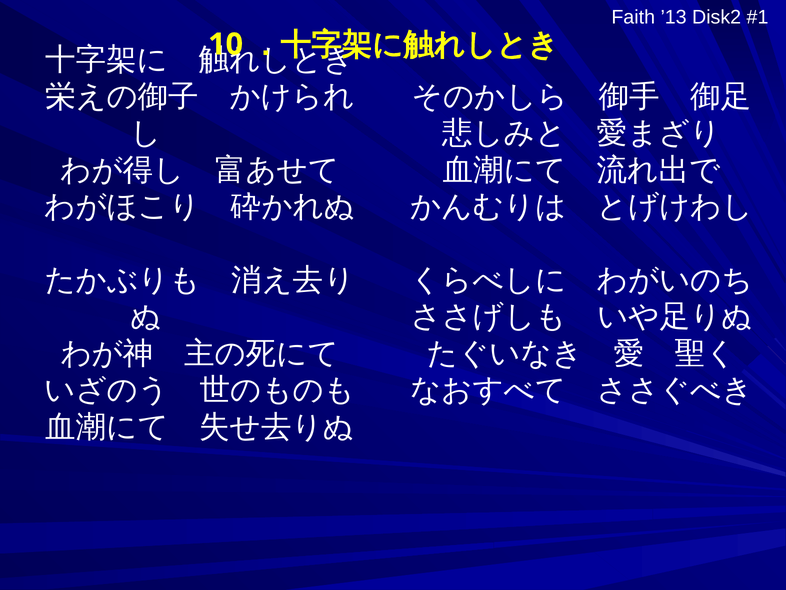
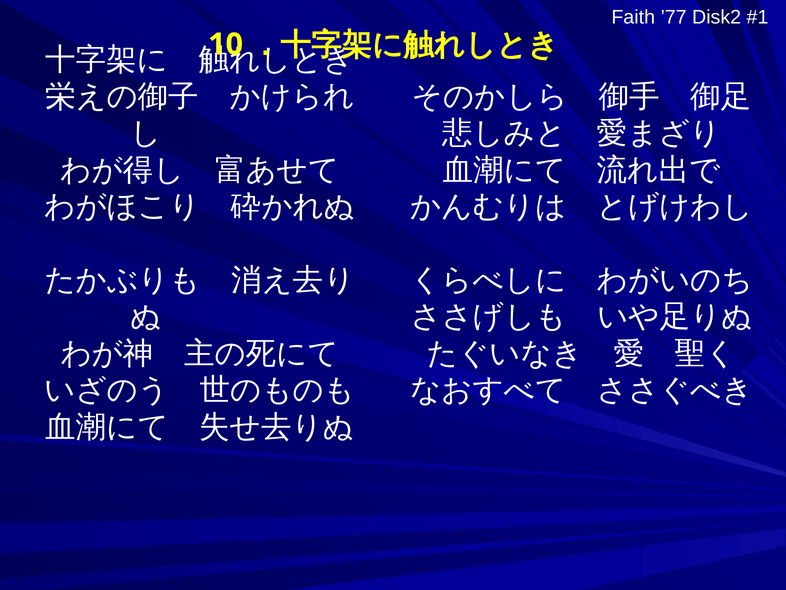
’13: ’13 -> ’77 (674, 17)
